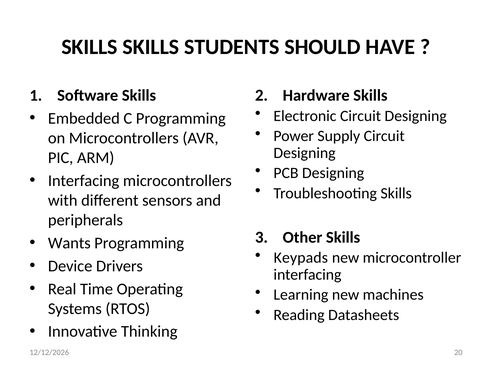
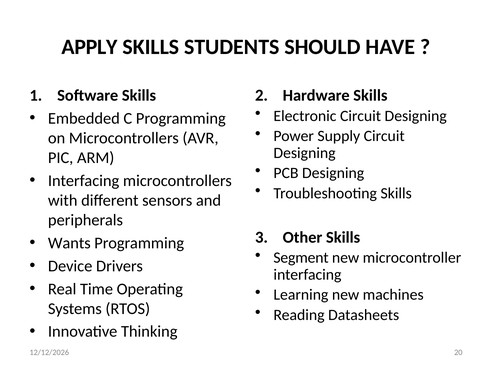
SKILLS: SKILLS -> APPLY (90, 47)
Keypads: Keypads -> Segment (301, 258)
